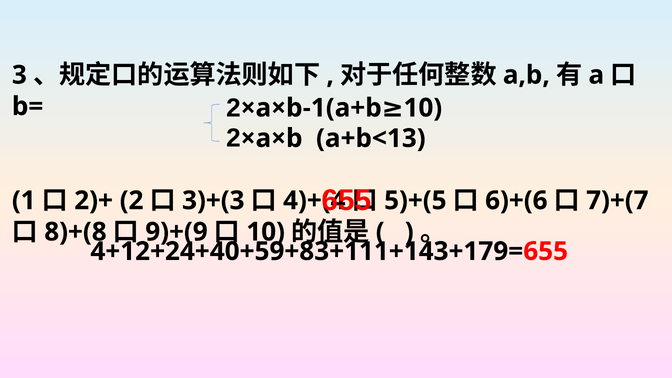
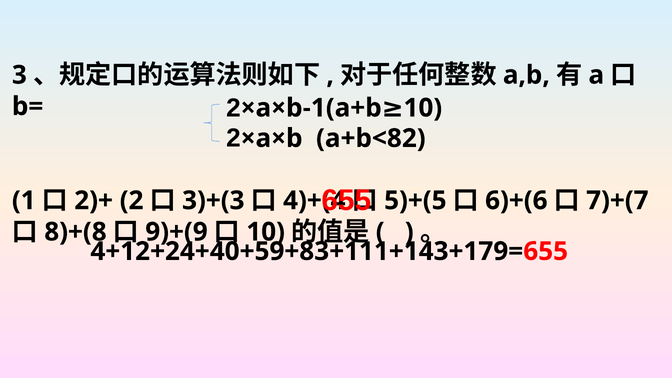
a+b<13: a+b<13 -> a+b<82 (371, 138)
